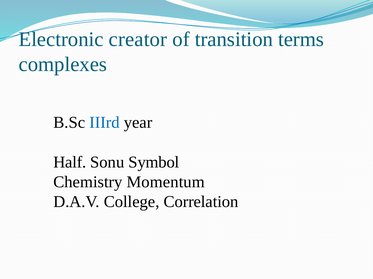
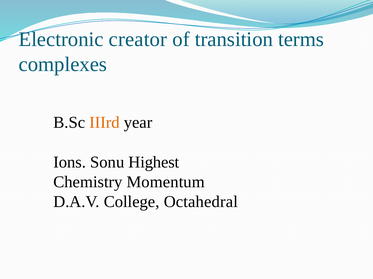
IIIrd colour: blue -> orange (104, 123)
Half: Half -> Ions (70, 162)
Symbol: Symbol -> Highest (154, 162)
Correlation: Correlation -> Octahedral (201, 202)
